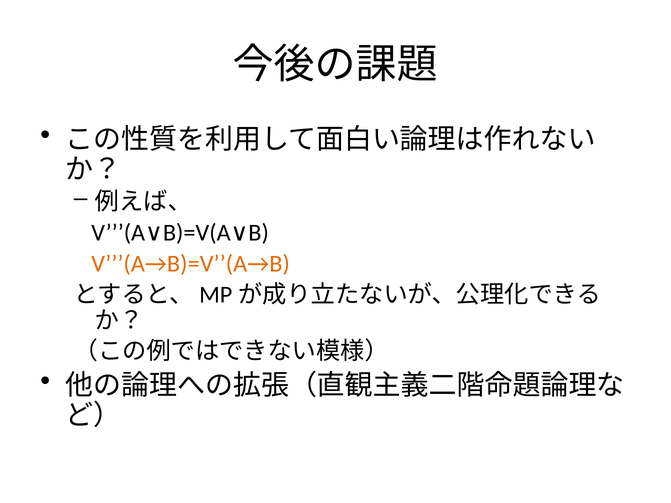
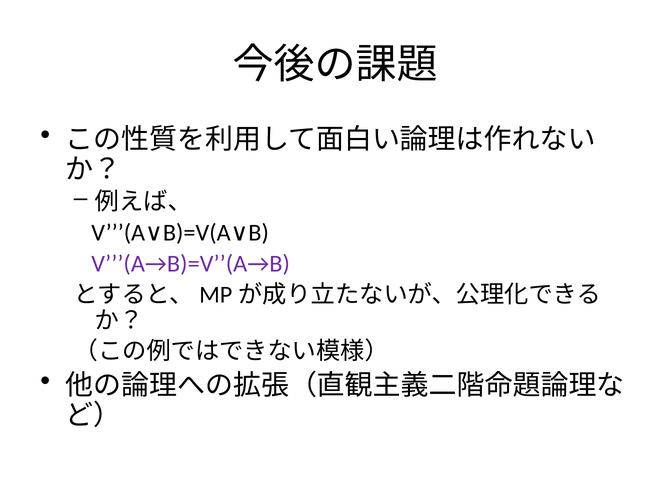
V’’’(A→B)=V’’(A→B colour: orange -> purple (191, 264)
